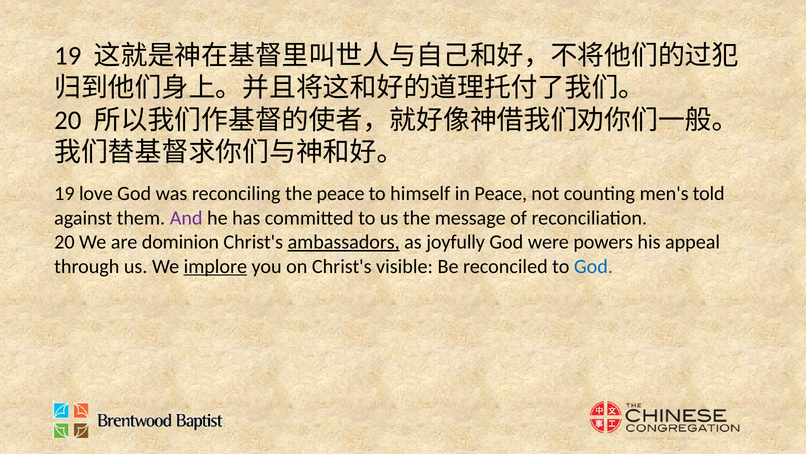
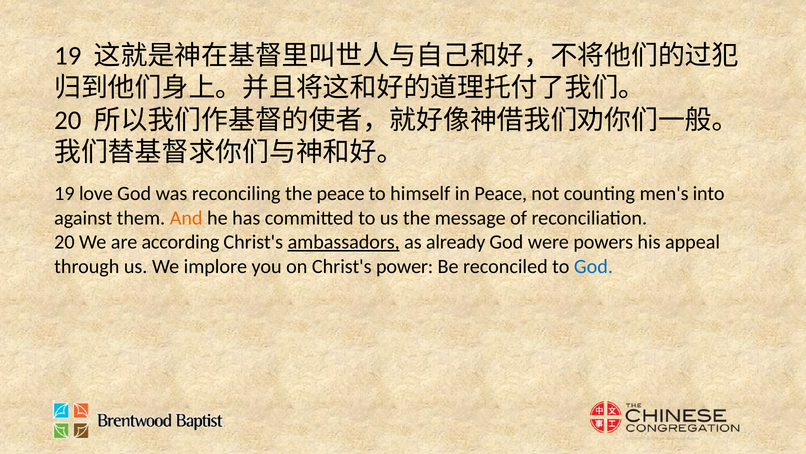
told: told -> into (709, 193)
And colour: purple -> orange (186, 218)
dominion: dominion -> according (180, 242)
joyfully: joyfully -> already (456, 242)
implore underline: present -> none (215, 266)
visible: visible -> power (405, 266)
